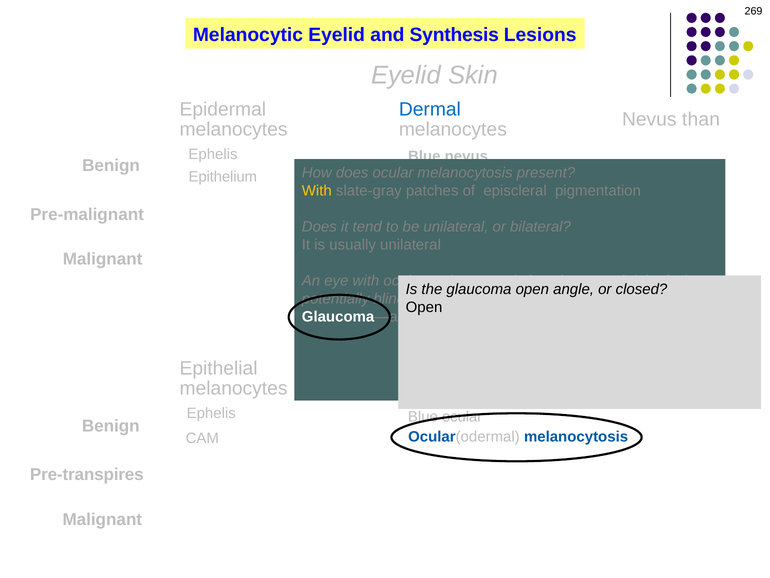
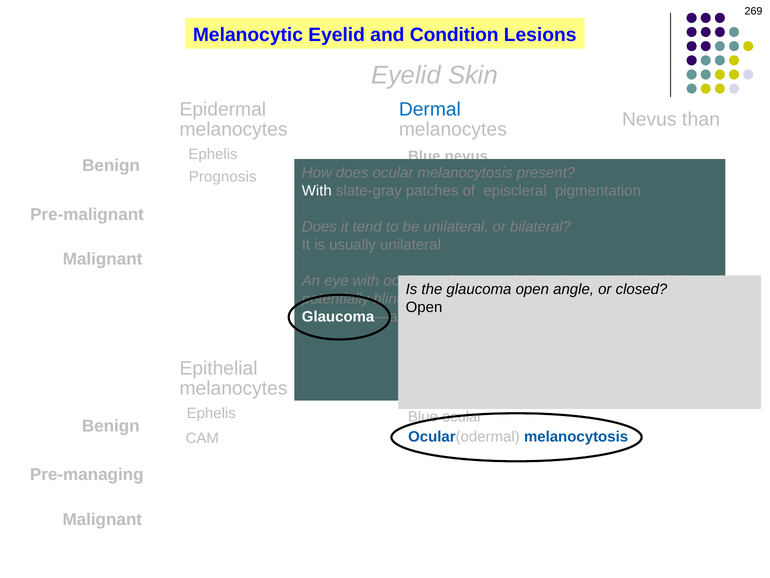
and Synthesis: Synthesis -> Condition (454, 35)
Epithelium: Epithelium -> Prognosis (223, 177)
With colour: yellow -> white (317, 191)
Pre-transpires: Pre-transpires -> Pre-managing (87, 474)
